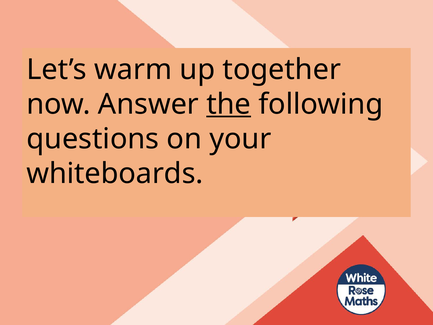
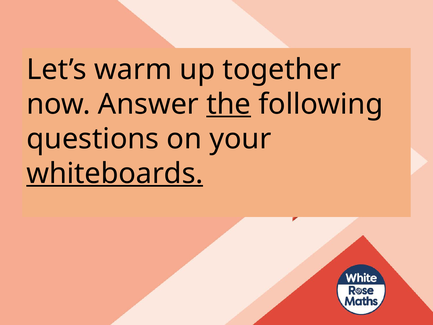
whiteboards underline: none -> present (115, 173)
